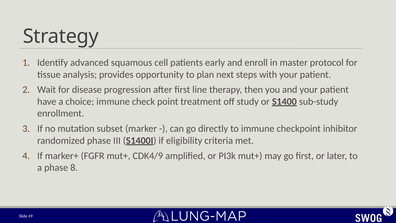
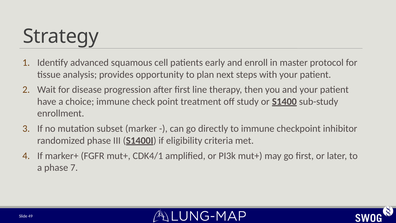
CDK4/9: CDK4/9 -> CDK4/1 (148, 156)
8: 8 -> 7 (74, 167)
